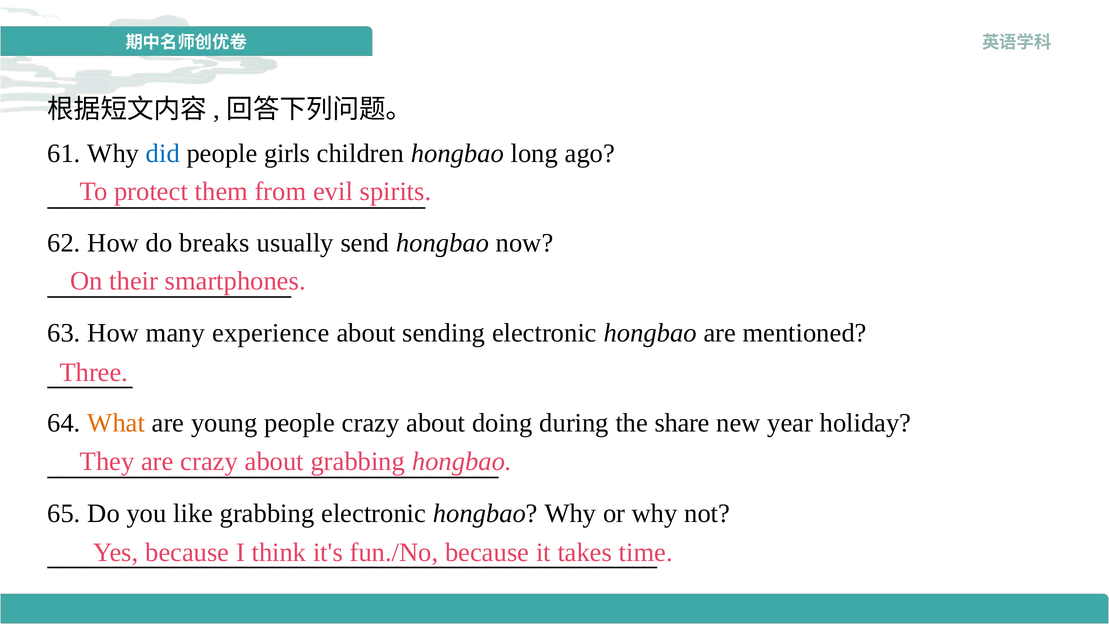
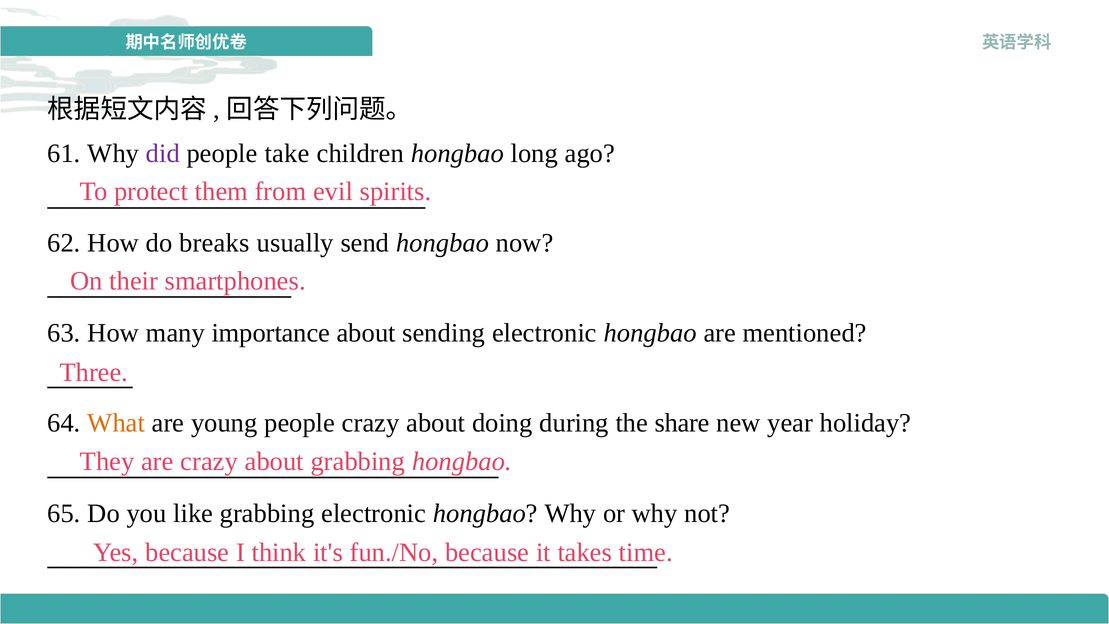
did colour: blue -> purple (163, 153)
girls: girls -> take (287, 153)
experience: experience -> importance (271, 333)
